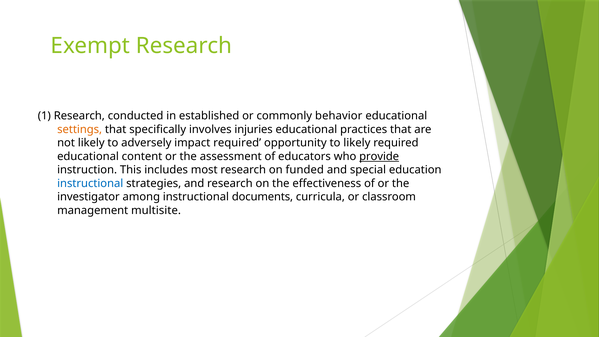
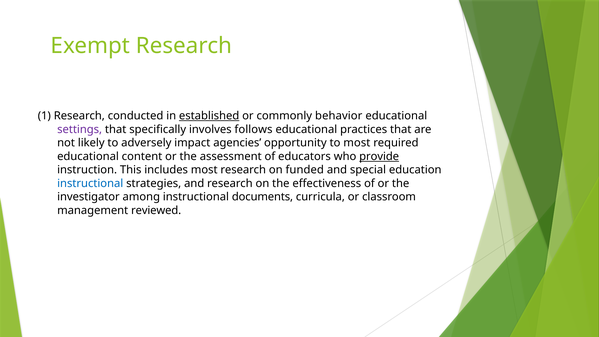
established underline: none -> present (209, 116)
settings colour: orange -> purple (80, 129)
injuries: injuries -> follows (253, 129)
impact required: required -> agencies (237, 143)
to likely: likely -> most (357, 143)
multisite: multisite -> reviewed (156, 210)
